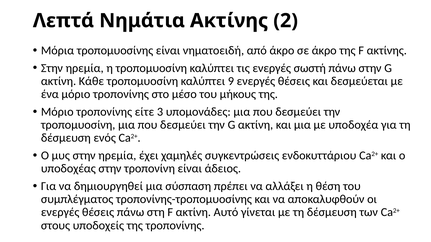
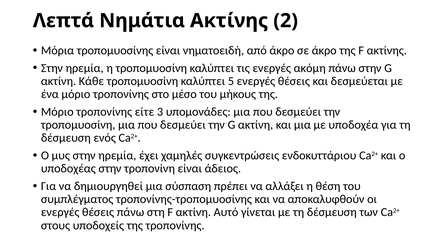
σωστή: σωστή -> ακόμη (310, 68)
9: 9 -> 5 (231, 81)
